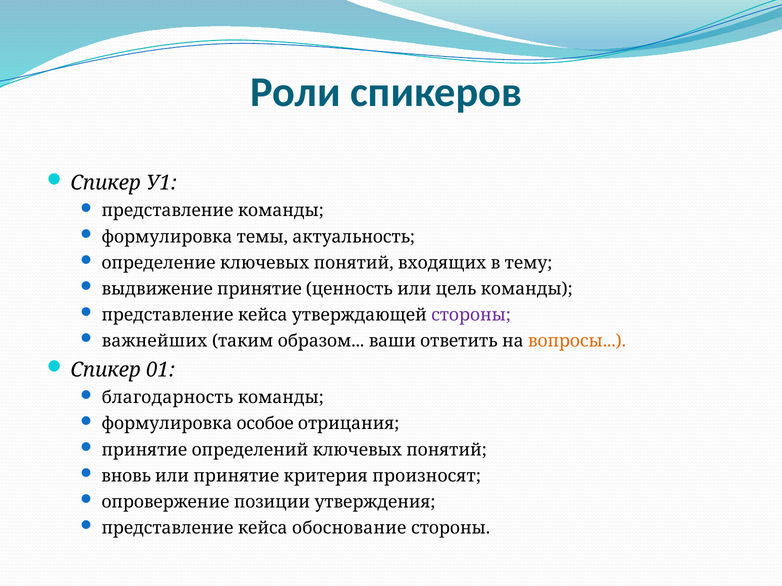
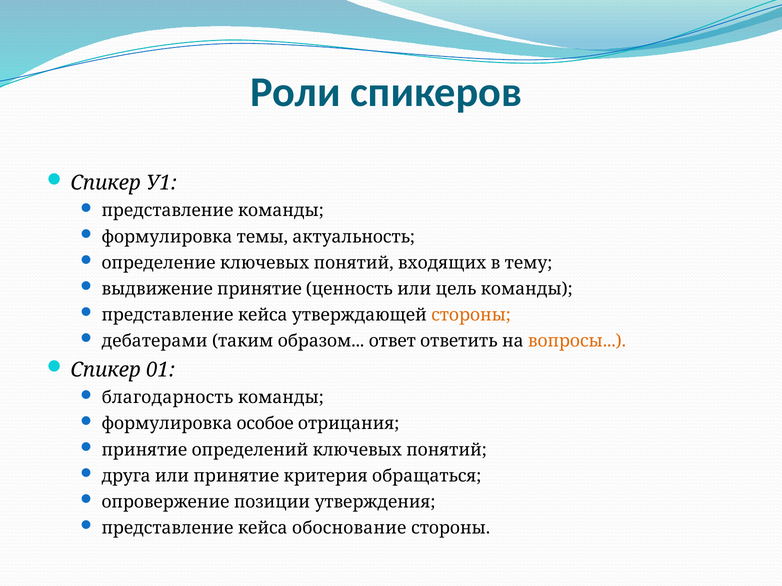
стороны colour: purple -> orange (471, 315)
важнейших: важнейших -> дебатерами (155, 341)
ваши: ваши -> ответ (392, 341)
вновь: вновь -> друга (126, 476)
произносят: произносят -> обращаться (427, 476)
